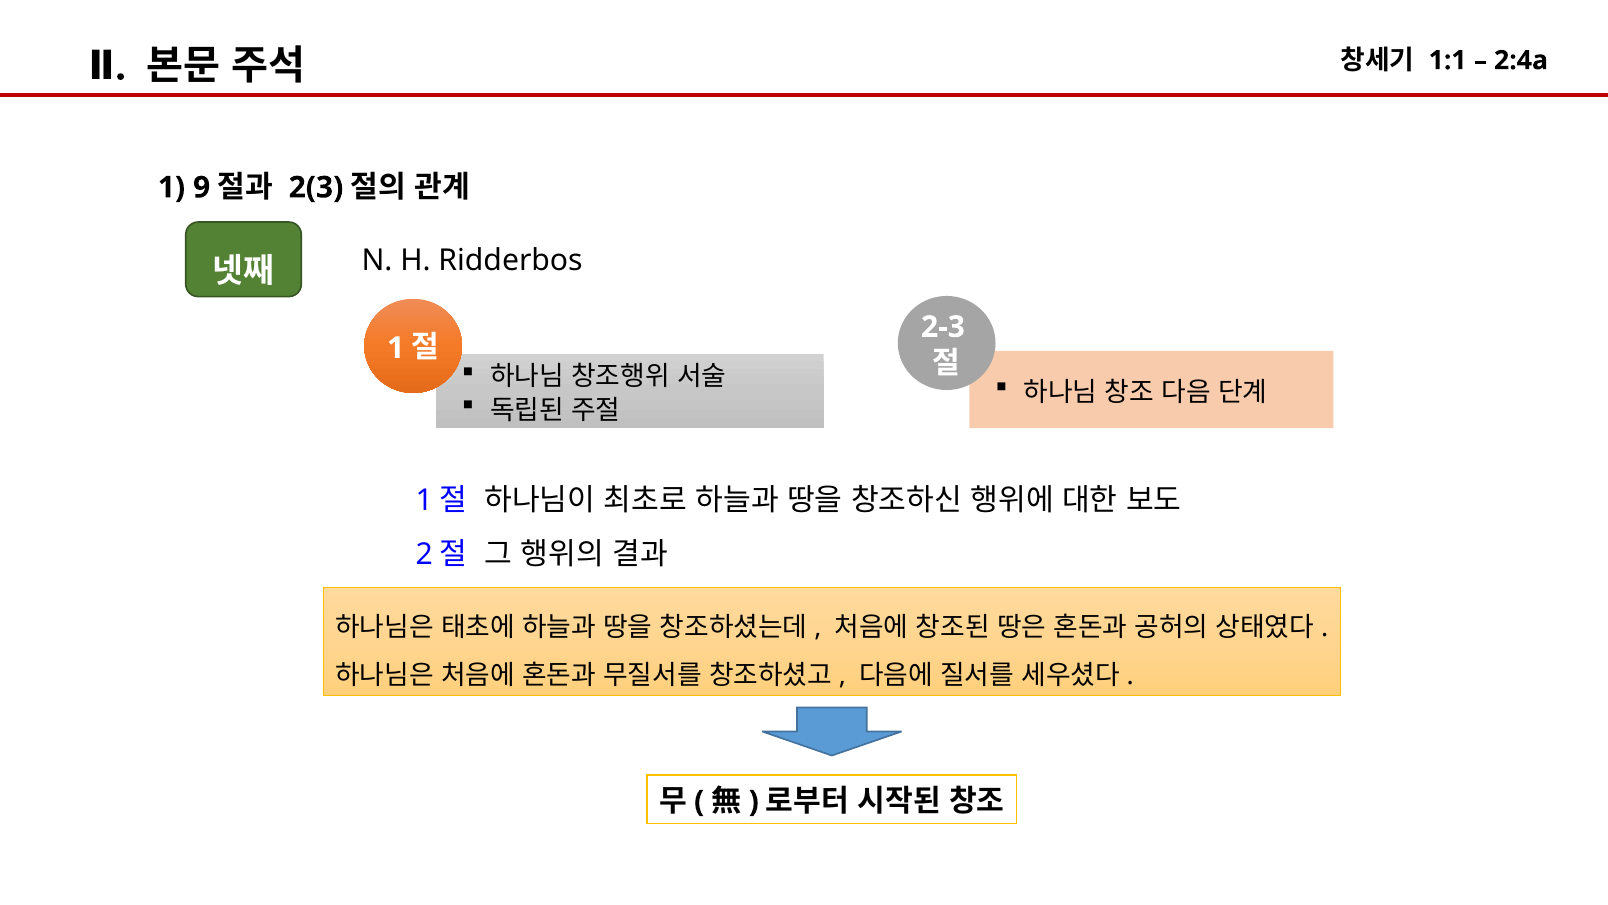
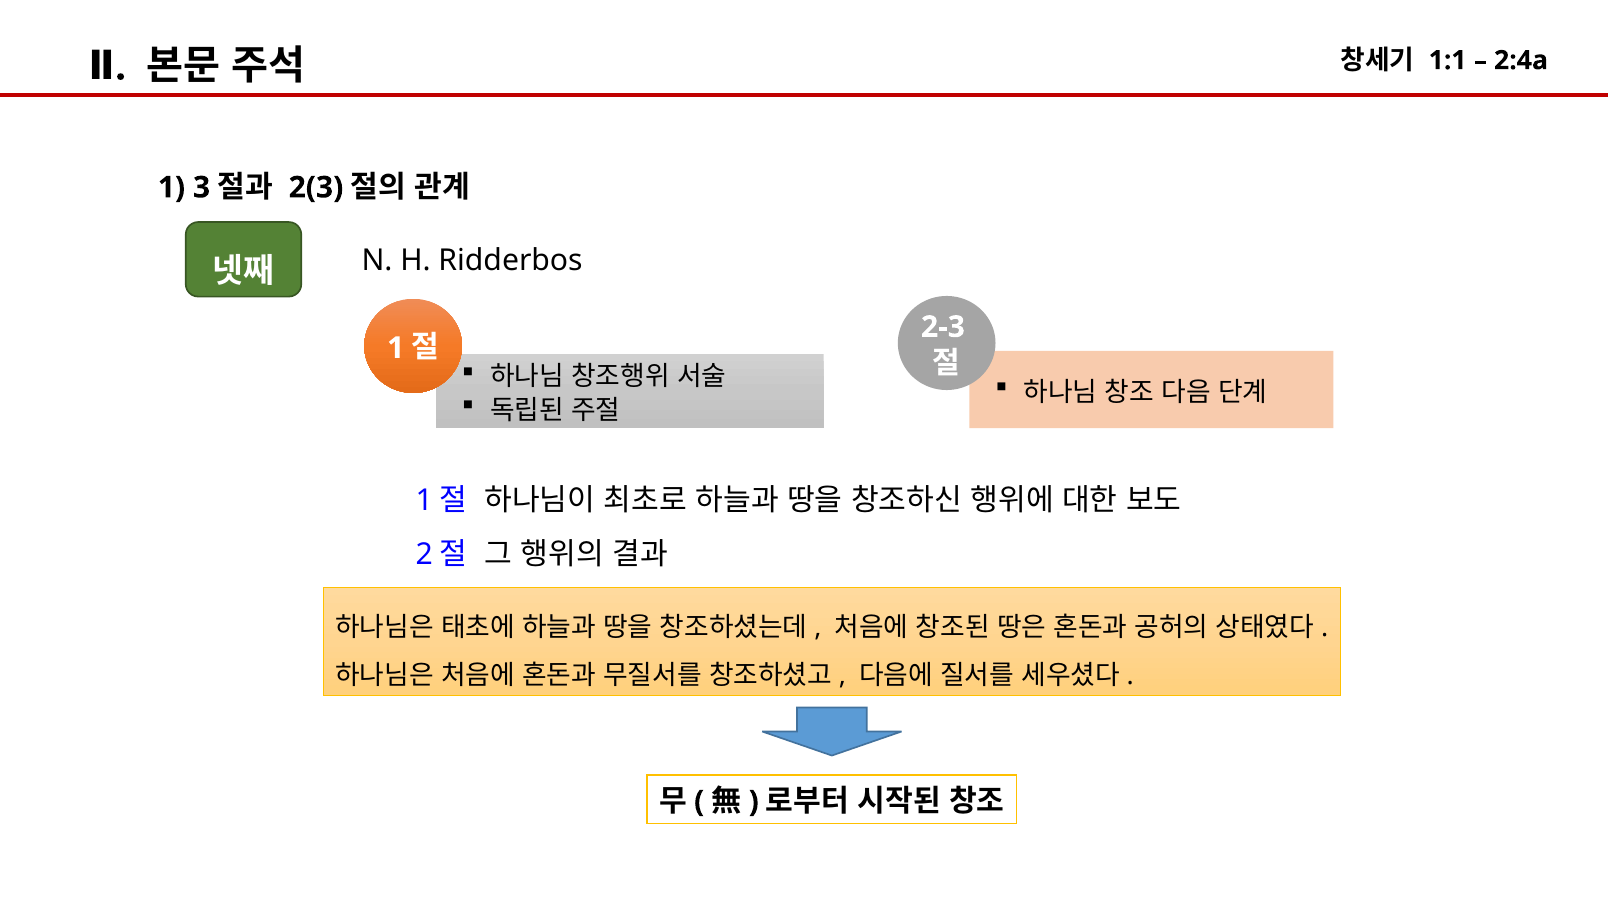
9: 9 -> 3 (202, 187)
